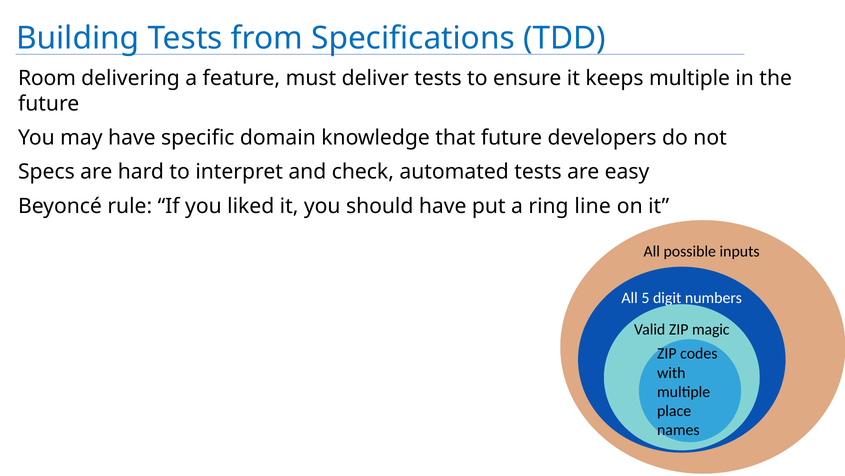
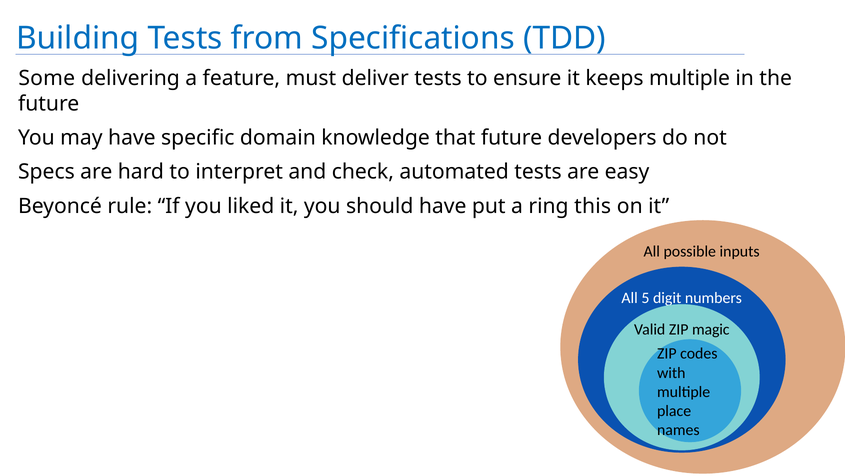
Room: Room -> Some (47, 78)
line: line -> this (593, 206)
